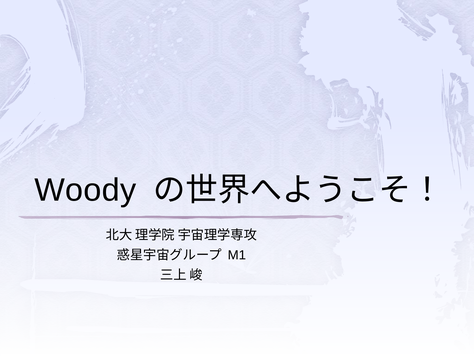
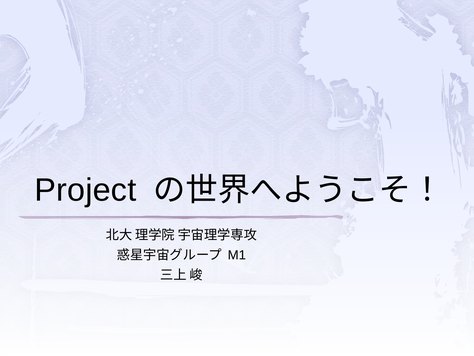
Woody: Woody -> Project (85, 190)
